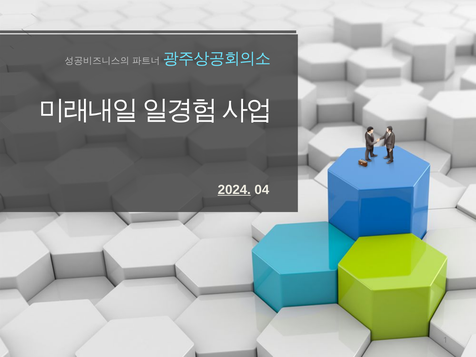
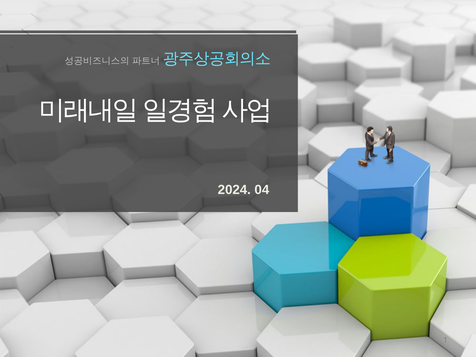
2024 underline: present -> none (234, 190)
